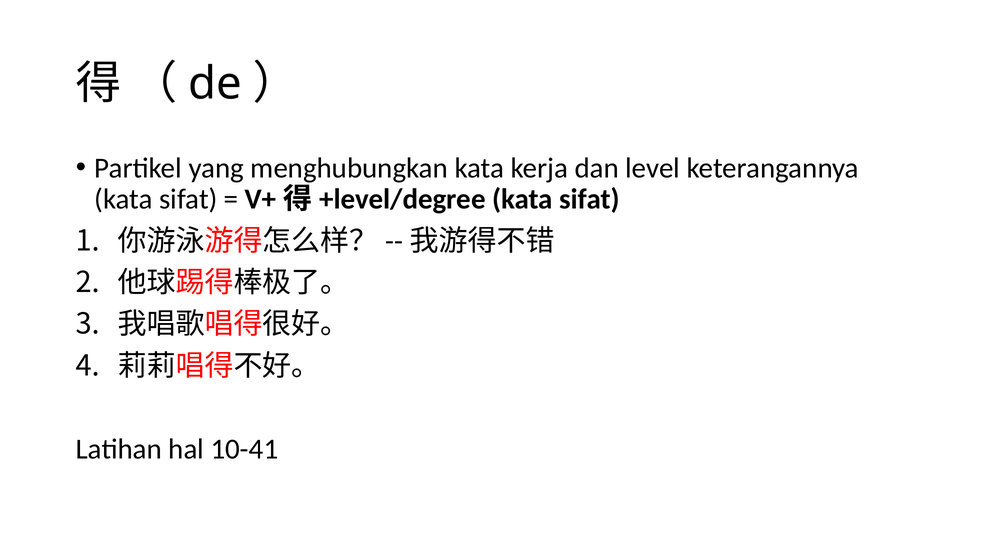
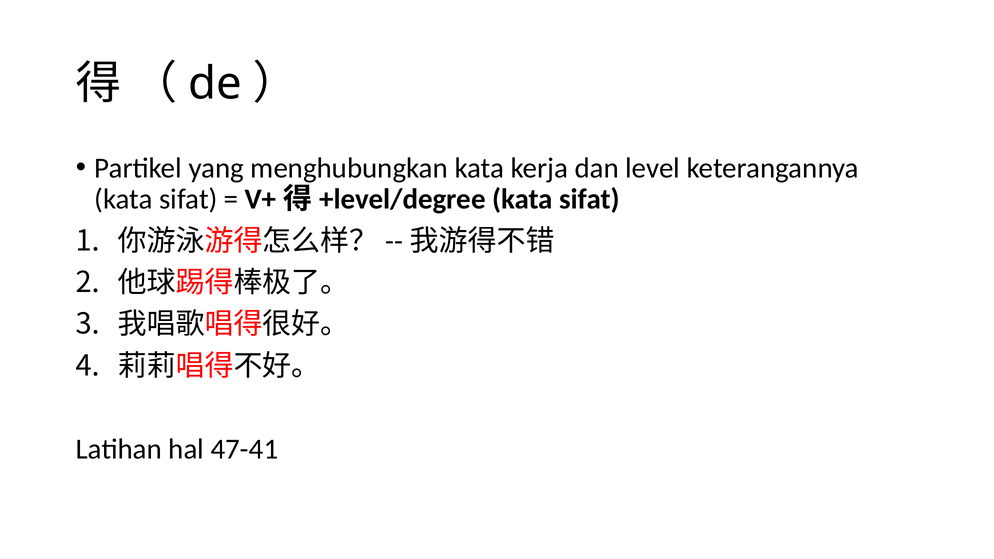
10-41: 10-41 -> 47-41 (244, 449)
